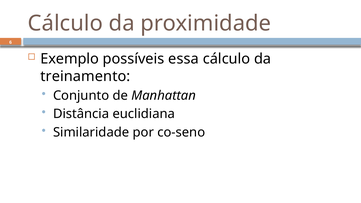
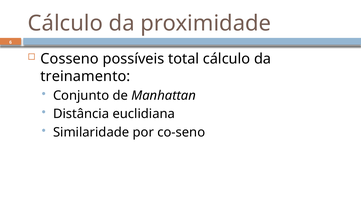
Exemplo: Exemplo -> Cosseno (70, 59)
essa: essa -> total (184, 59)
